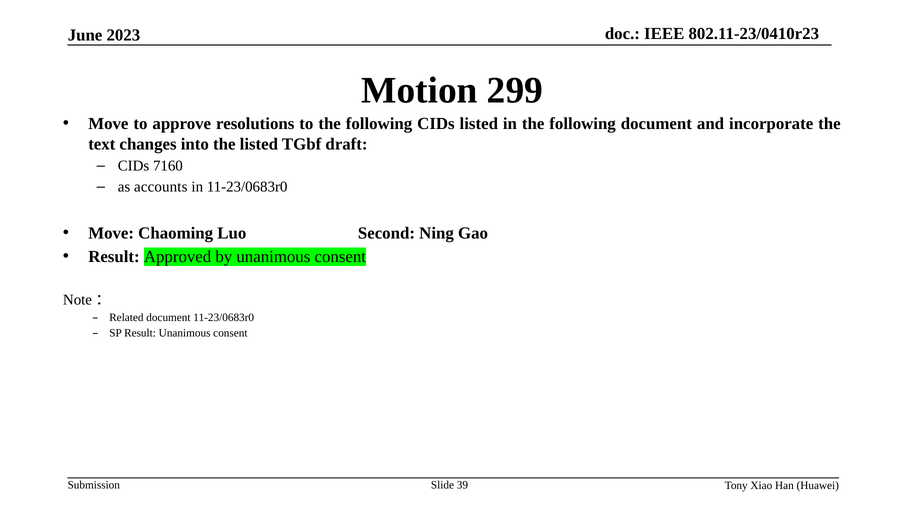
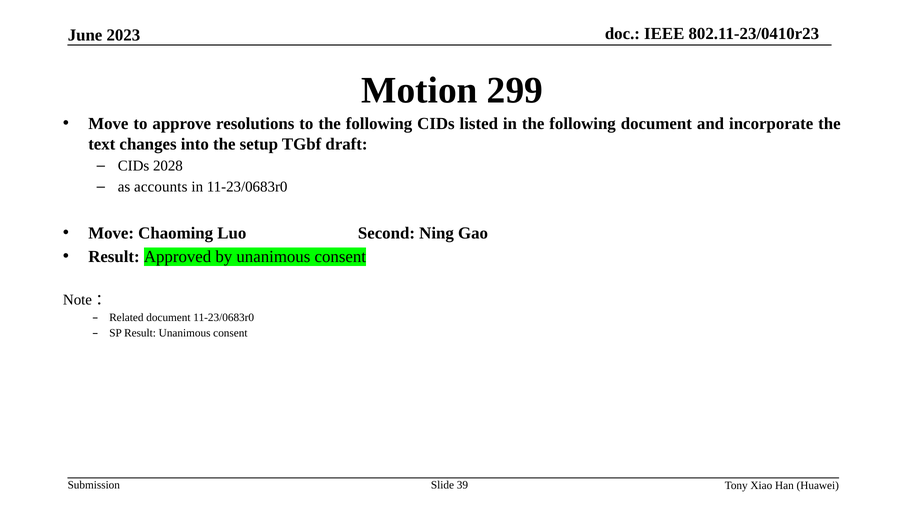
the listed: listed -> setup (259, 144)
7160: 7160 -> 2028 (168, 166)
